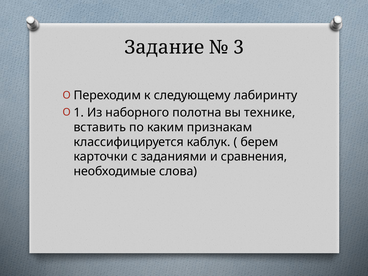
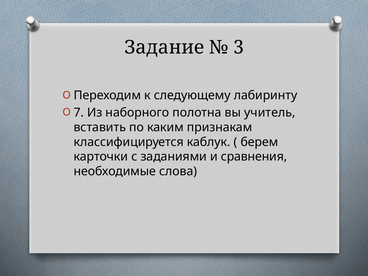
1: 1 -> 7 (79, 113)
технике: технике -> учитель (270, 113)
